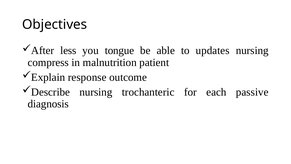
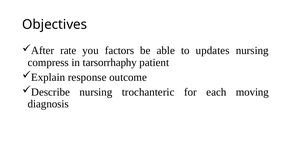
less: less -> rate (68, 50)
tongue: tongue -> factors (119, 50)
malnutrition: malnutrition -> tarsorrhaphy (110, 62)
passive: passive -> moving (252, 92)
